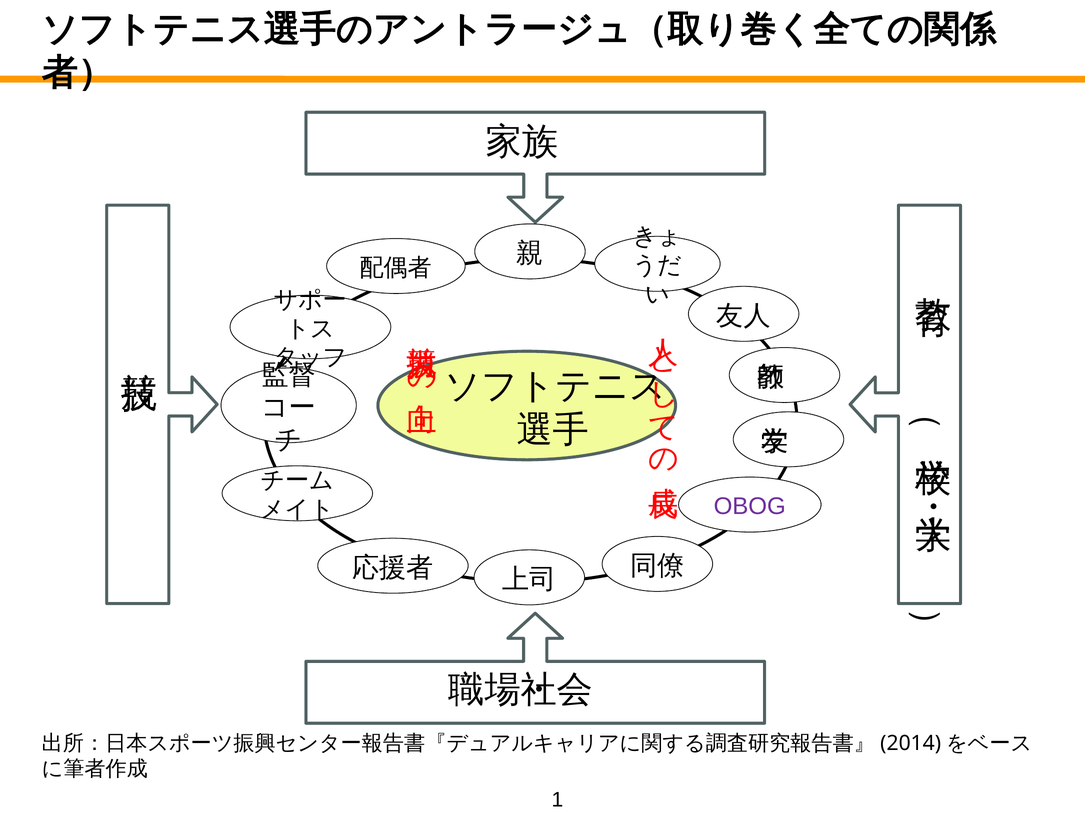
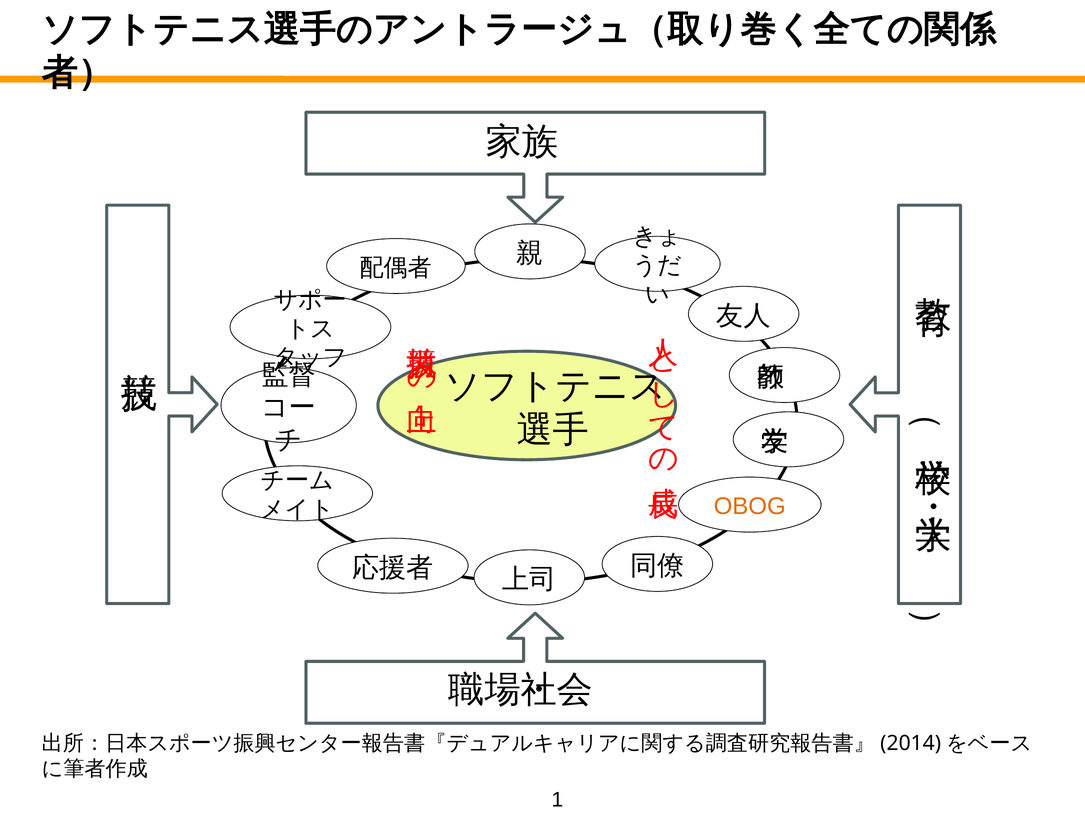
OBOG colour: purple -> orange (750, 506)
